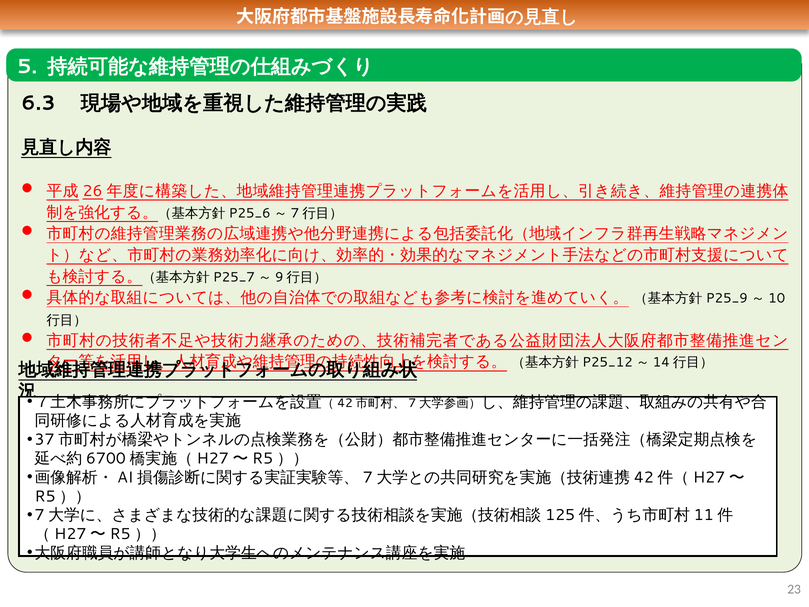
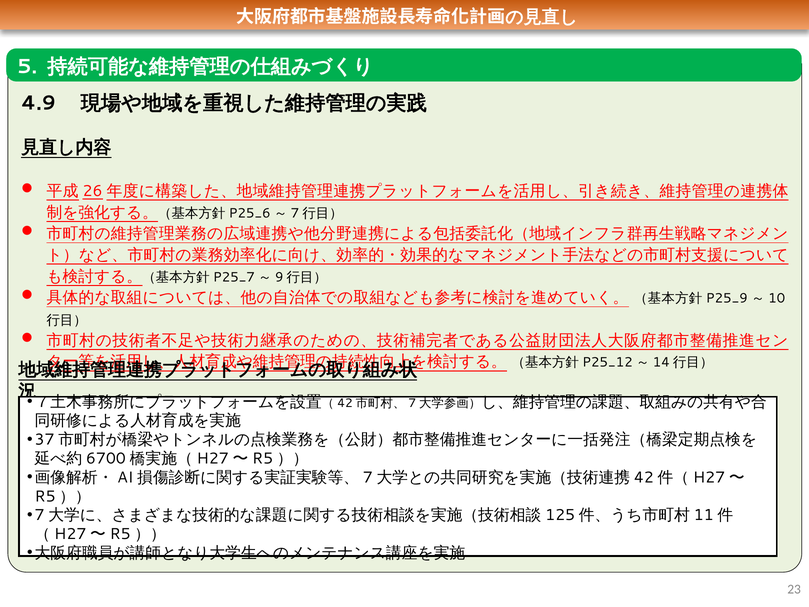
6.3: 6.3 -> 4.9 (39, 103)
